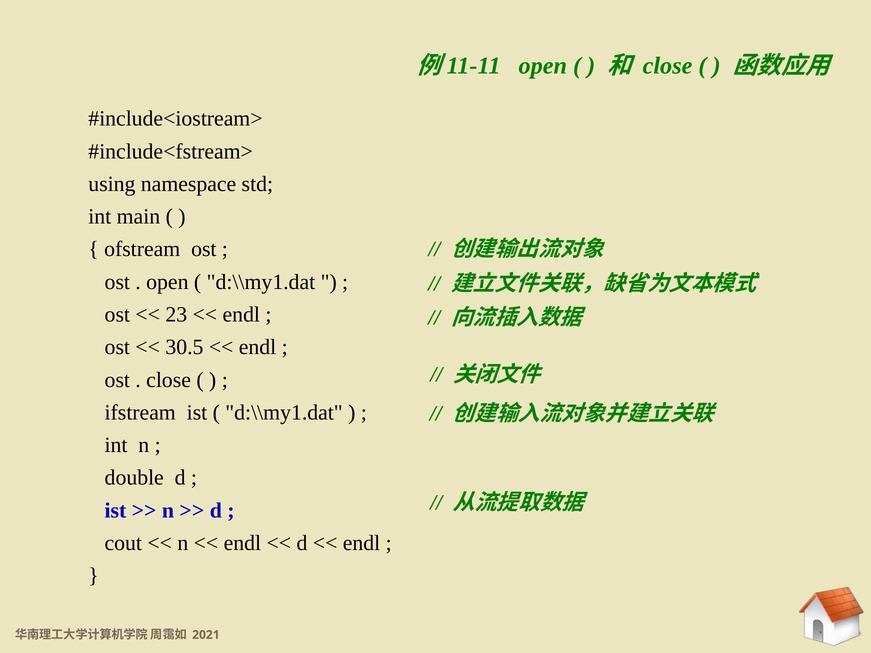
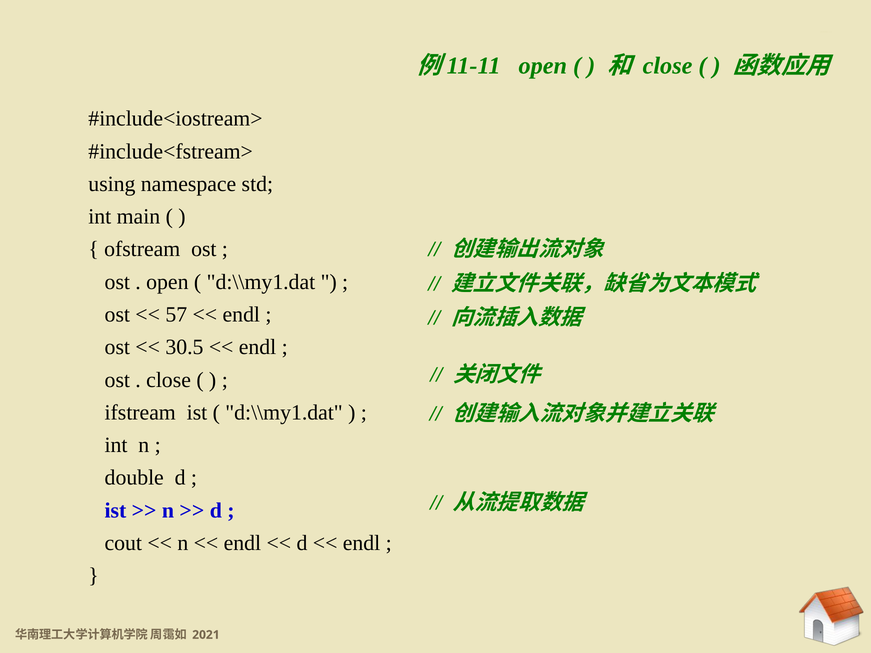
23: 23 -> 57 (176, 315)
